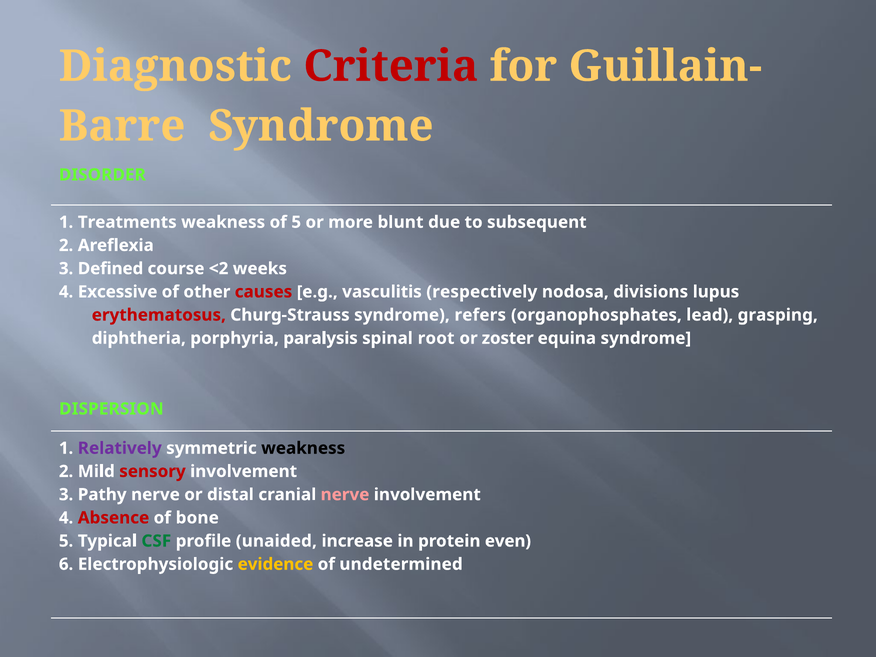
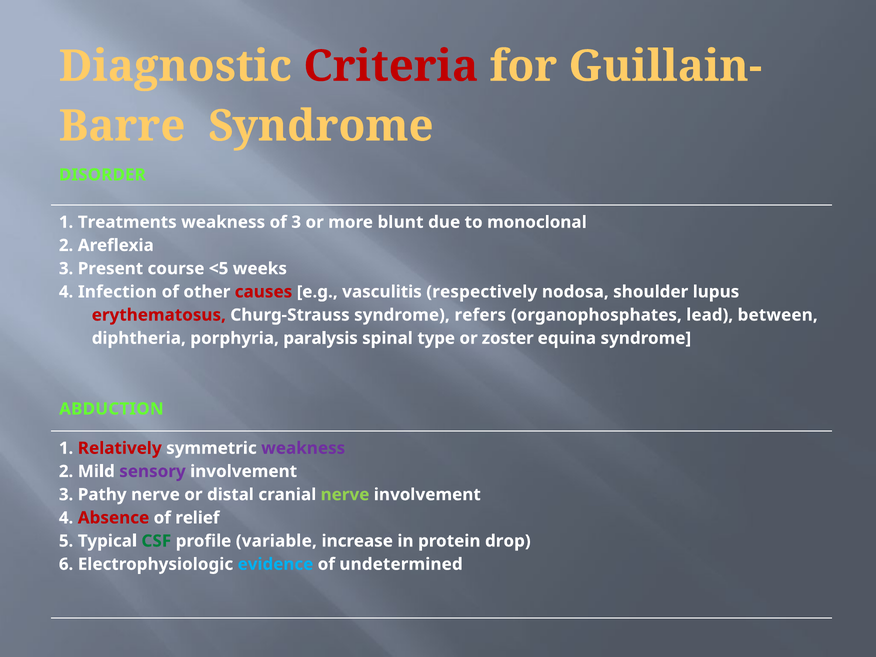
of 5: 5 -> 3 (296, 222)
subsequent: subsequent -> monoclonal (537, 222)
Defined: Defined -> Present (110, 269)
<2: <2 -> <5 (219, 269)
Excessive: Excessive -> Infection (117, 292)
divisions: divisions -> shoulder (651, 292)
grasping: grasping -> between (778, 315)
root: root -> type (436, 338)
DISPERSION: DISPERSION -> ABDUCTION (111, 409)
Relatively colour: purple -> red (120, 448)
weakness colour: black -> purple (303, 448)
sensory colour: red -> purple (152, 471)
nerve colour: pink -> light green (345, 495)
bone: bone -> relief (197, 518)
unaided: unaided -> variable (276, 541)
even: even -> drop (508, 541)
evidence colour: yellow -> light blue (275, 564)
